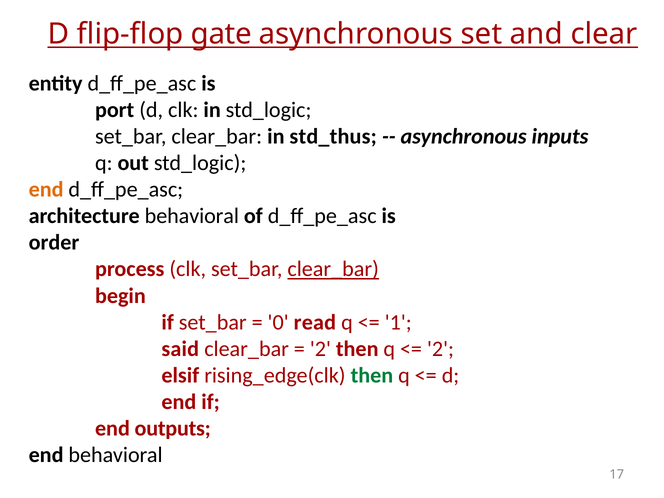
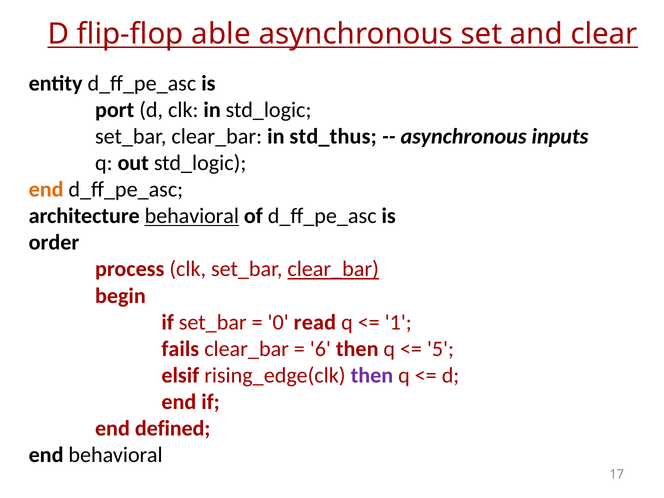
gate: gate -> able (221, 34)
behavioral underline: none -> present (192, 216)
said: said -> fails (180, 349)
2: 2 -> 6 (320, 349)
2: 2 -> 5 (440, 349)
then colour: green -> purple (372, 375)
outputs: outputs -> defined (173, 429)
